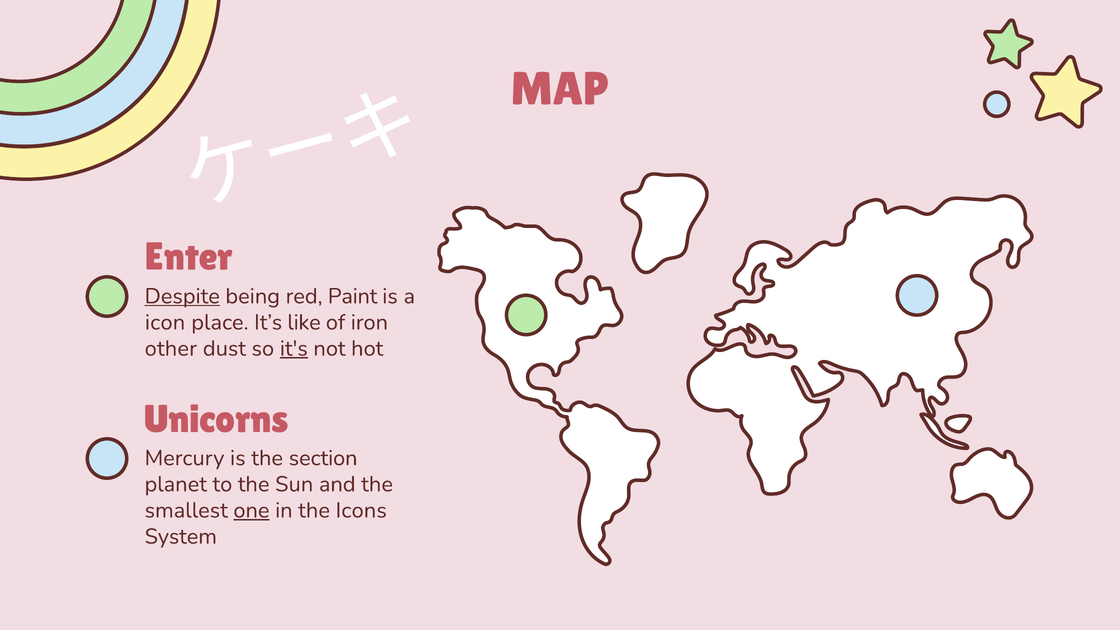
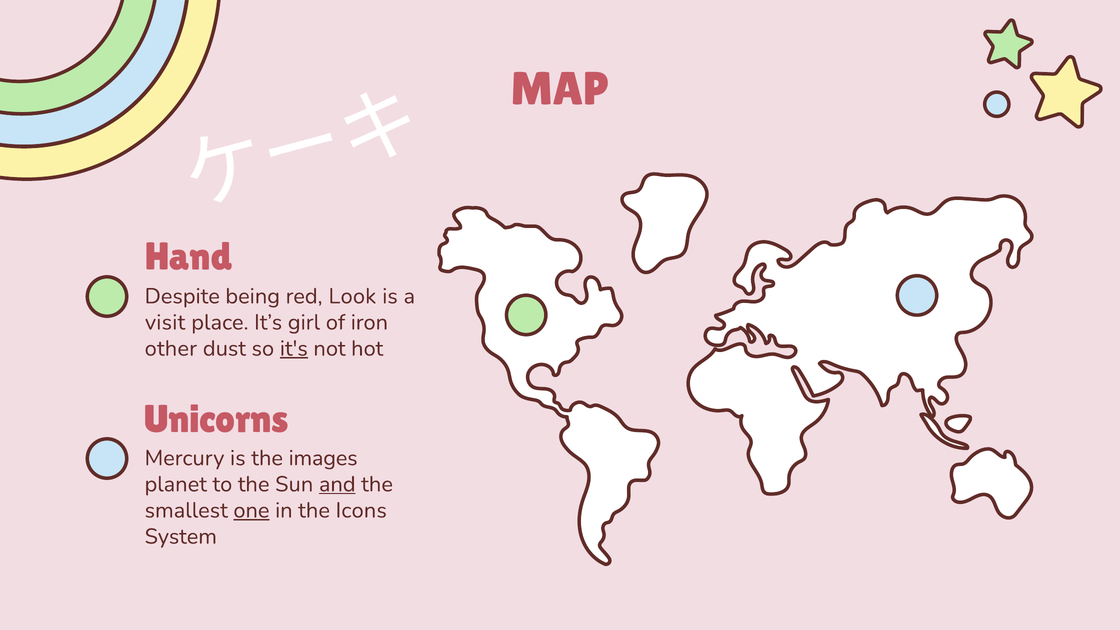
Enter: Enter -> Hand (189, 257)
Despite underline: present -> none (182, 296)
Paint: Paint -> Look (352, 296)
icon: icon -> visit (165, 322)
like: like -> girl (304, 322)
section: section -> images (323, 458)
and underline: none -> present (337, 484)
